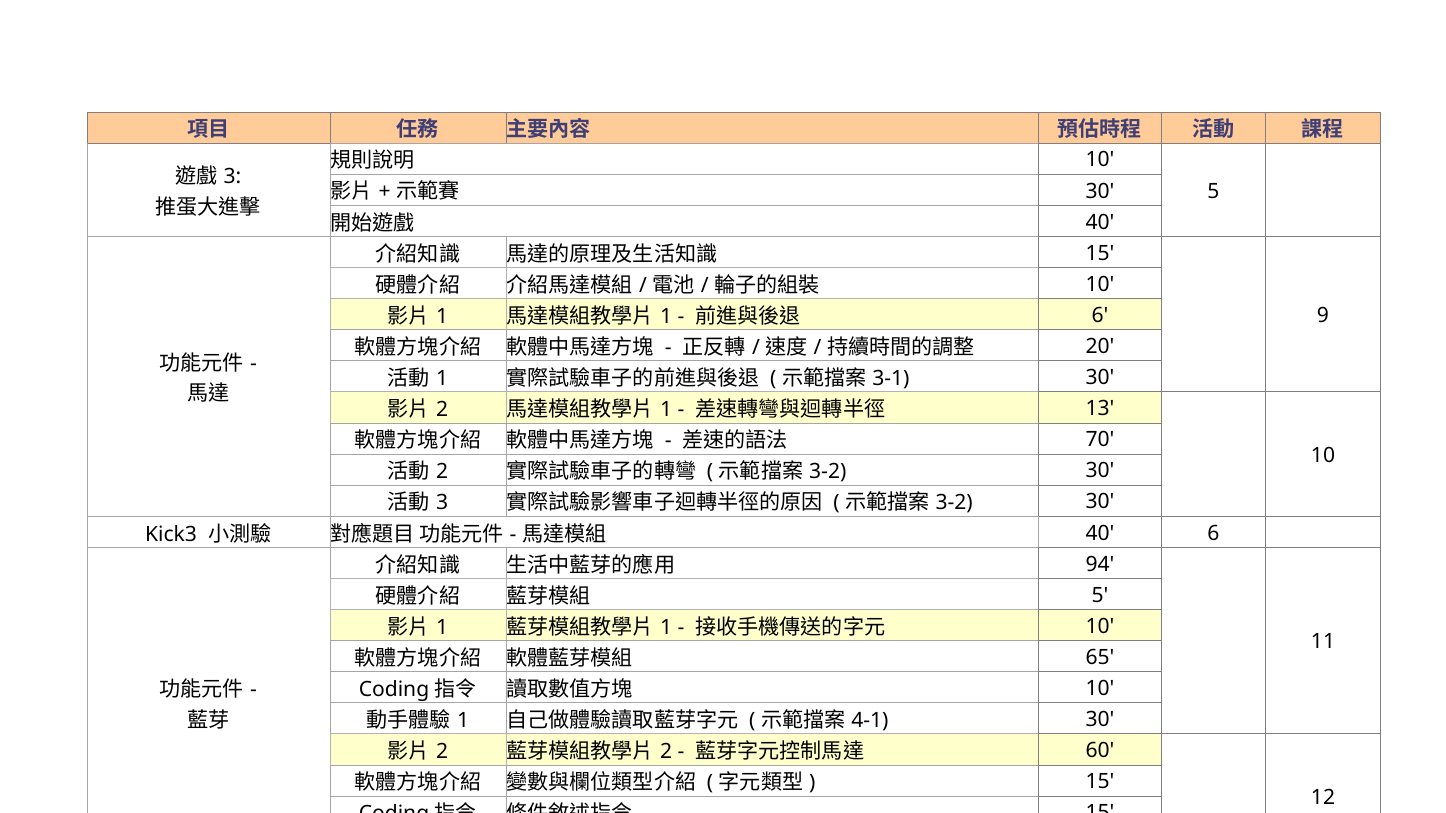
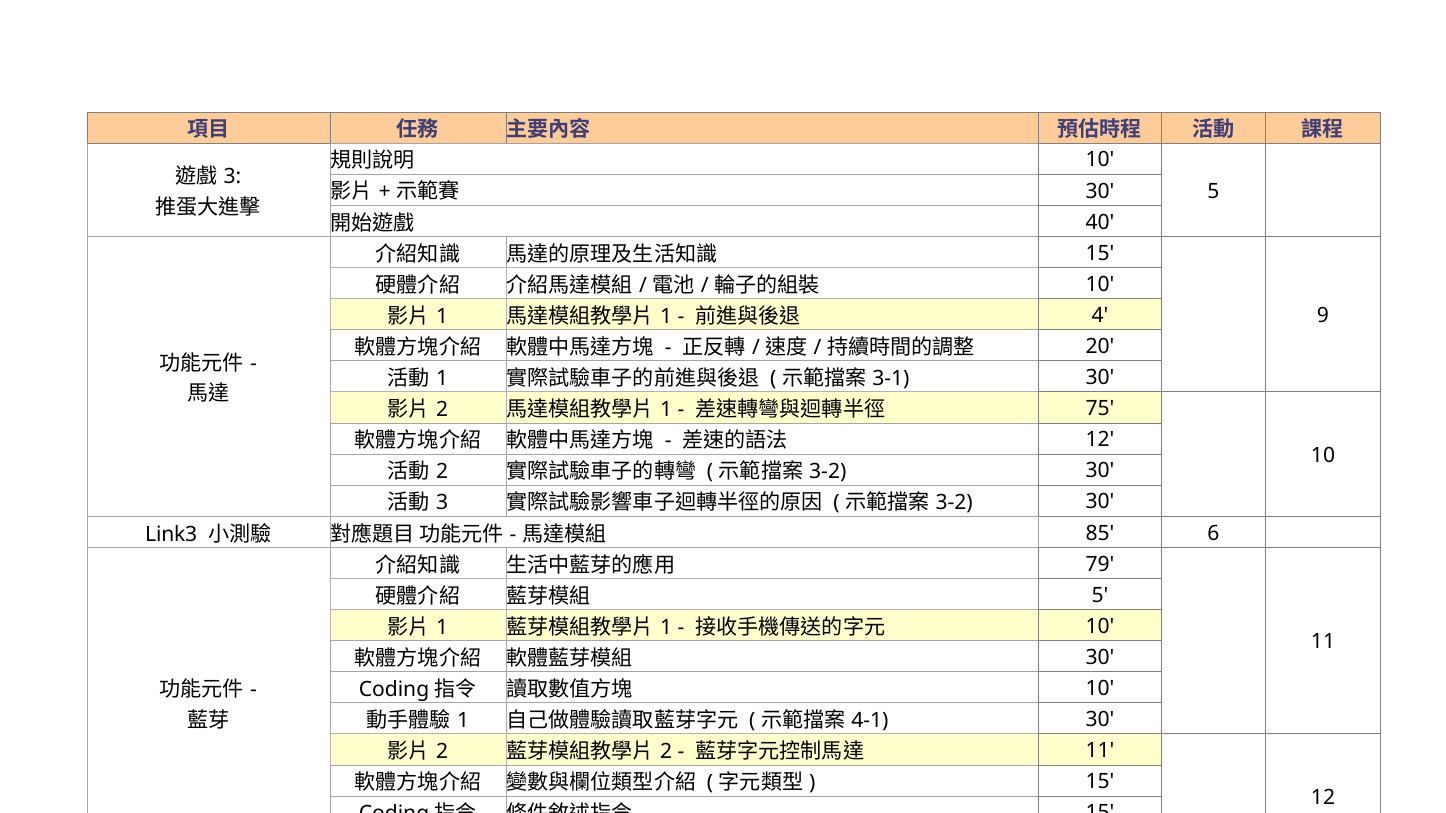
6: 6 -> 4 (1100, 316)
13: 13 -> 75 (1100, 409)
70: 70 -> 12 (1100, 440)
Kick3: Kick3 -> Link3 (171, 534)
40: 40 -> 85 (1100, 533)
94: 94 -> 79 (1100, 564)
65: 65 -> 30 (1100, 658)
60: 60 -> 11 (1100, 751)
